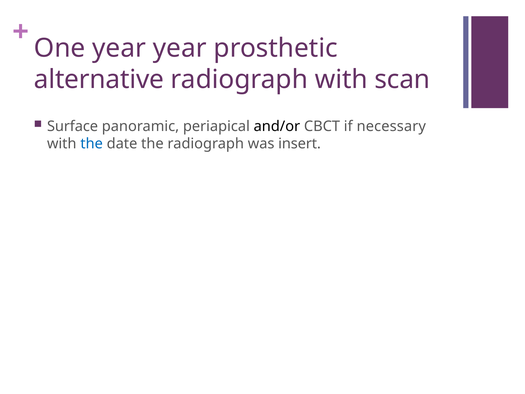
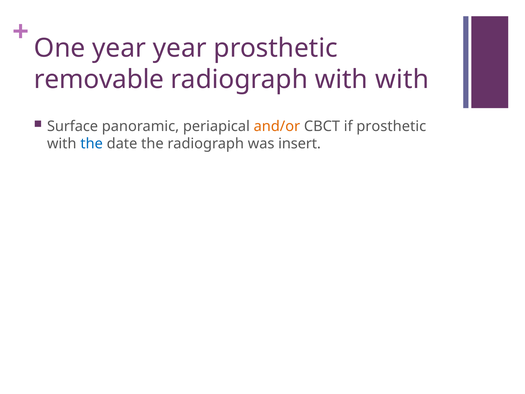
alternative: alternative -> removable (99, 80)
with scan: scan -> with (402, 80)
and/or colour: black -> orange (277, 126)
if necessary: necessary -> prosthetic (391, 126)
